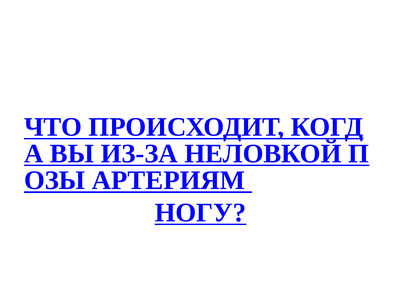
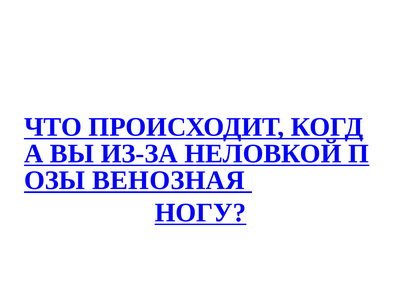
АРТЕРИЯМ: АРТЕРИЯМ -> ВЕНОЗНАЯ (168, 180)
